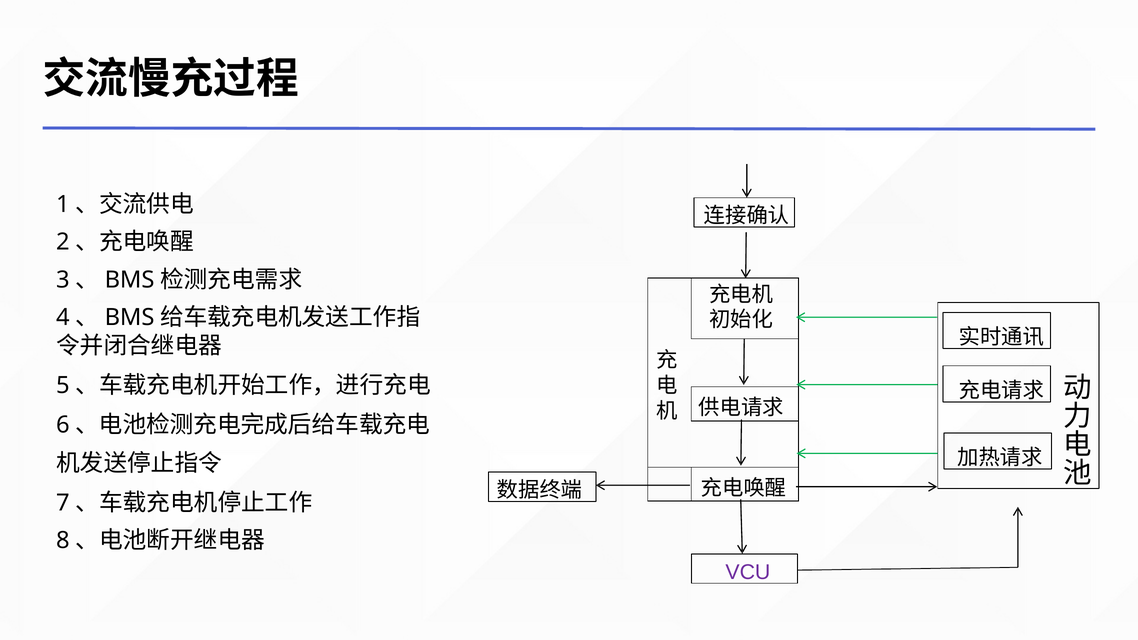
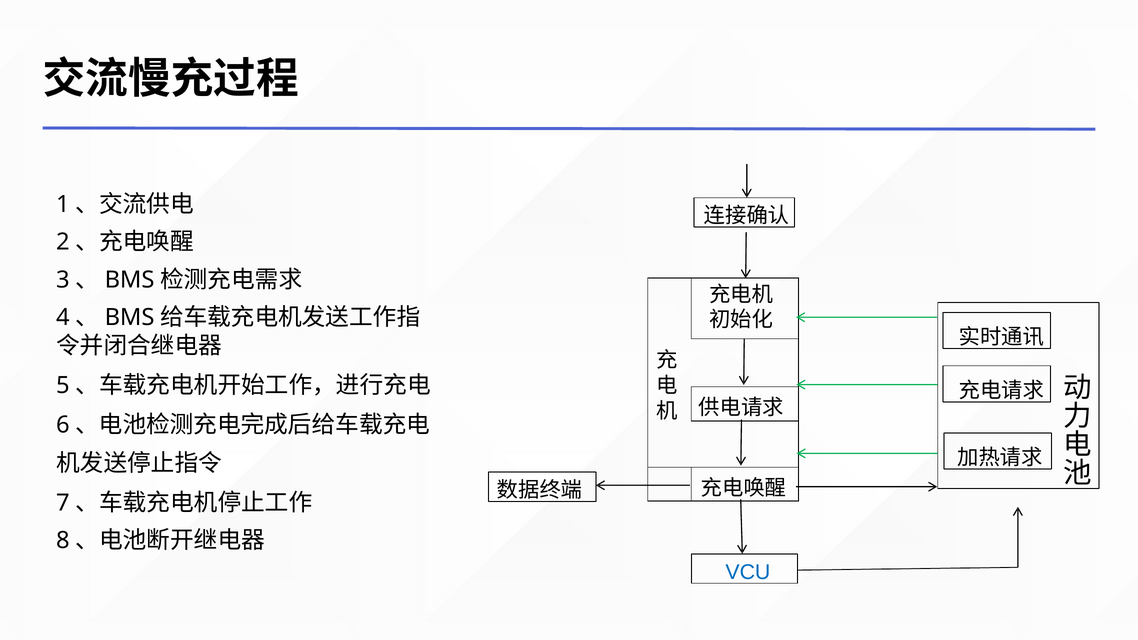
VCU colour: purple -> blue (748, 572)
